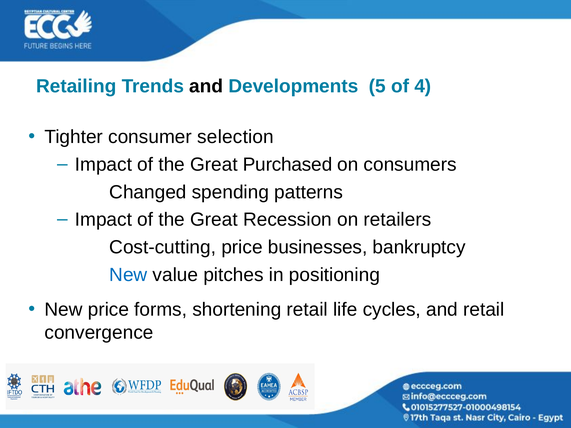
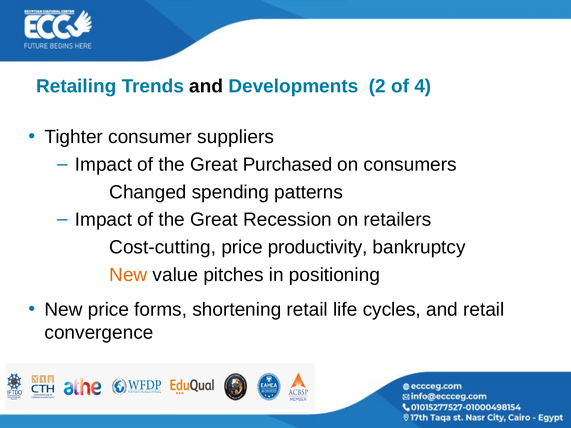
5: 5 -> 2 (377, 86)
selection: selection -> suppliers (236, 137)
businesses: businesses -> productivity (318, 247)
New colour: blue -> orange (128, 275)
